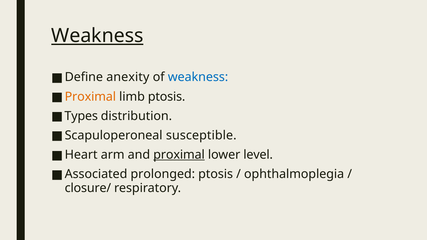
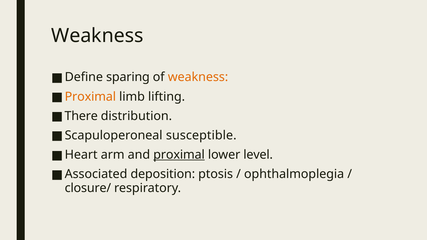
Weakness underline: present -> none (97, 36)
anexity: anexity -> sparing (128, 77)
weakness colour: blue -> orange (198, 77)
limb ptosis: ptosis -> lifting (167, 97)
Types: Types -> There (81, 116)
prolonged: prolonged -> deposition (163, 174)
